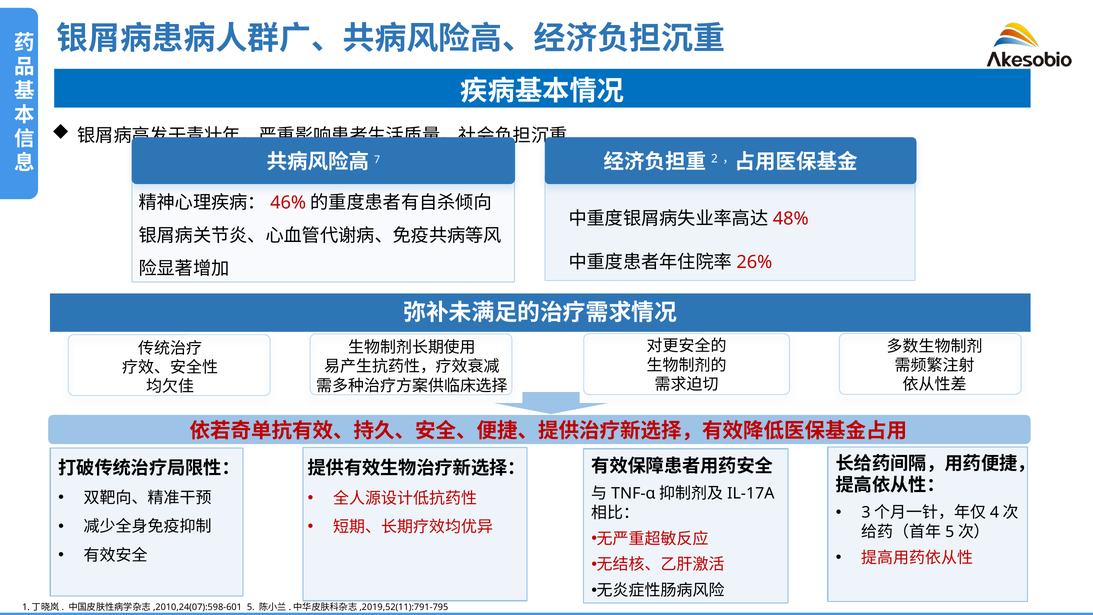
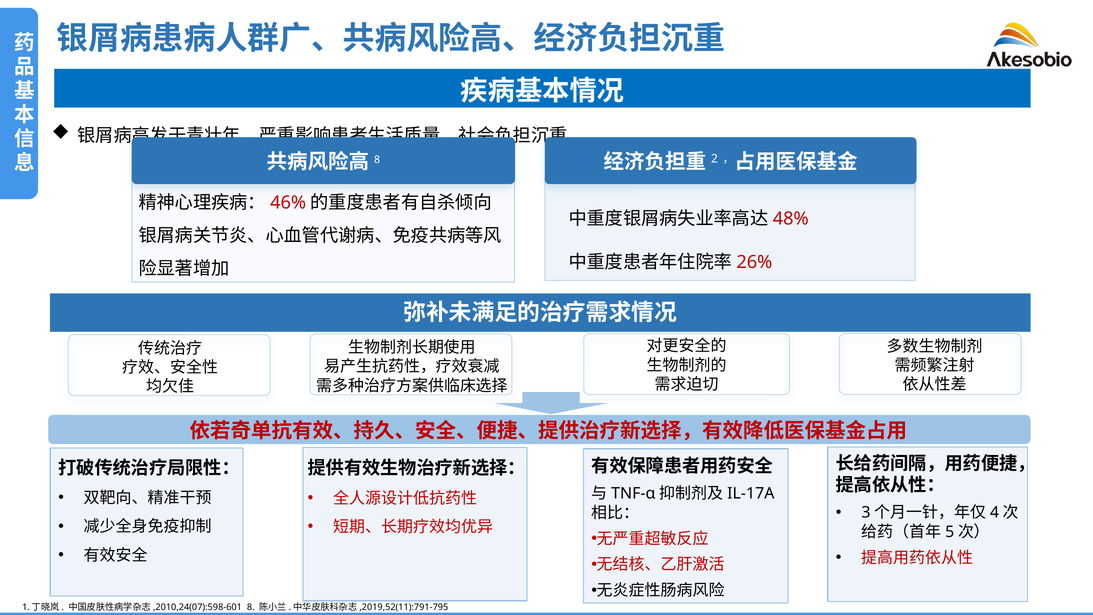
7: 7 -> 8 (377, 160)
5: 5 -> 8 (251, 607)
